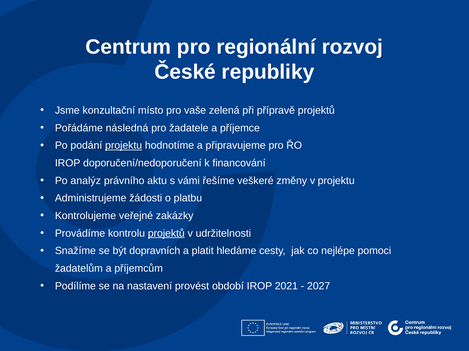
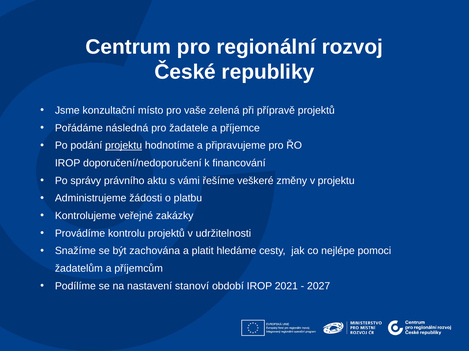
analýz: analýz -> správy (86, 181)
projektů underline: present -> none (166, 234)
dopravních: dopravních -> zachována (155, 251)
provést: provést -> stanoví (192, 287)
